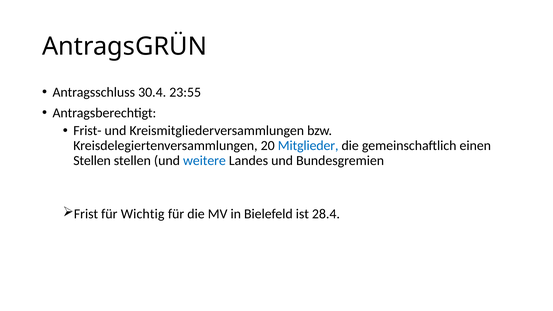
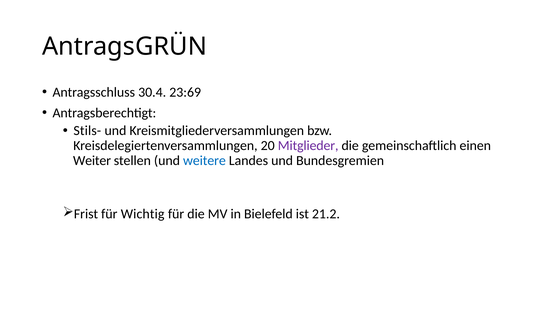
23:55: 23:55 -> 23:69 (185, 92)
Frist-: Frist- -> Stils- (87, 131)
Mitglieder colour: blue -> purple (308, 146)
Stellen: Stellen -> Weiter (92, 161)
28.4: 28.4 -> 21.2 (326, 214)
